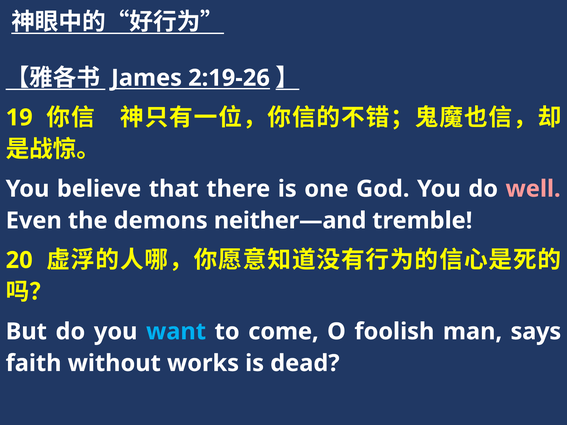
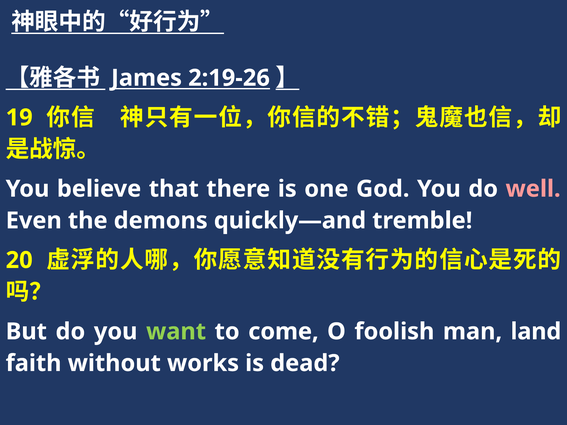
neither—and: neither—and -> quickly—and (290, 221)
want colour: light blue -> light green (176, 332)
says: says -> land (536, 332)
